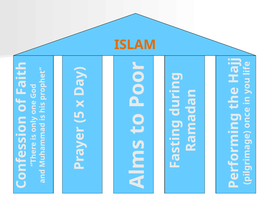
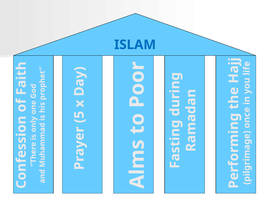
ISLAM colour: orange -> blue (135, 45)
